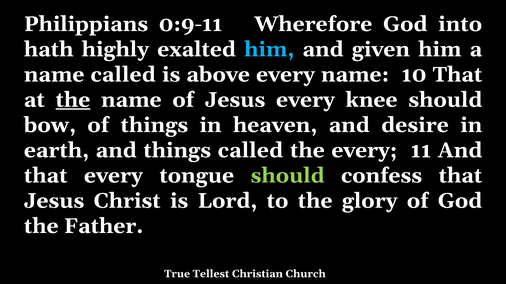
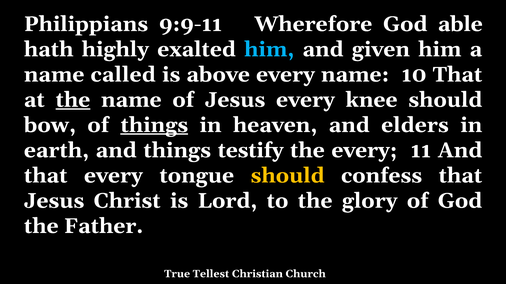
0:9-11: 0:9-11 -> 9:9-11 (191, 24)
into: into -> able (460, 24)
things underline: none -> present (154, 125)
desire: desire -> elders (415, 125)
things called: called -> testify (251, 151)
should colour: light green -> yellow (288, 176)
